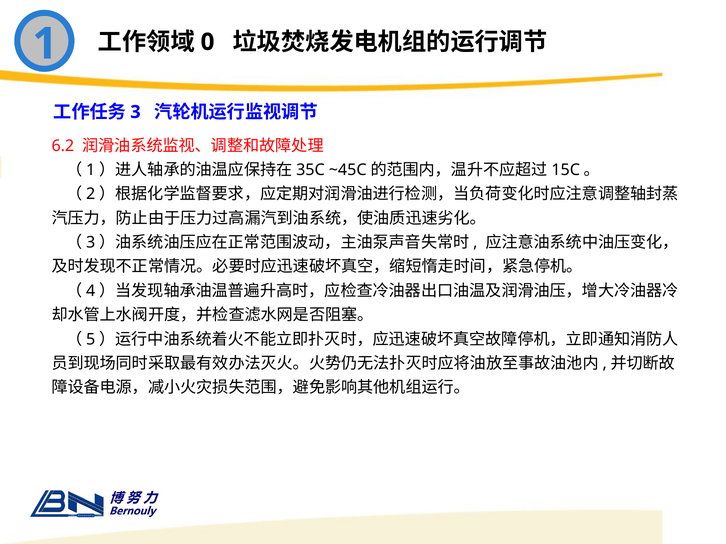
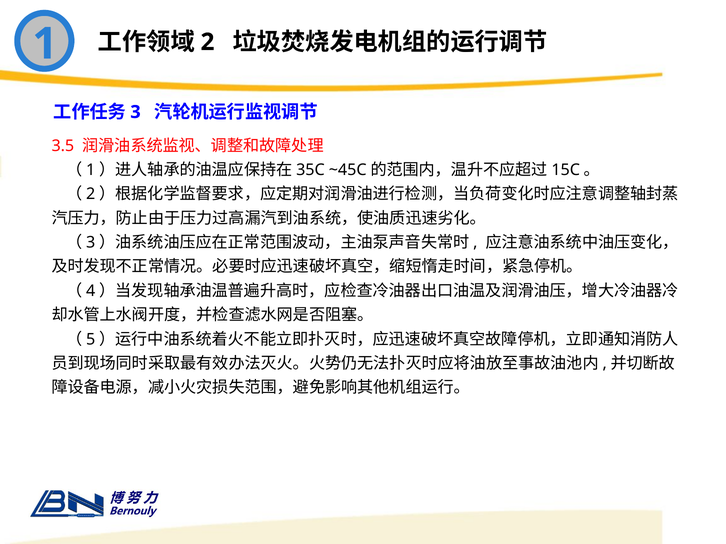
0: 0 -> 2 (208, 42)
6.2: 6.2 -> 3.5 (63, 146)
